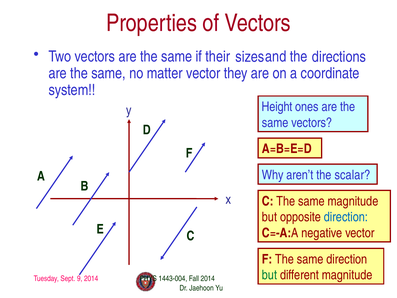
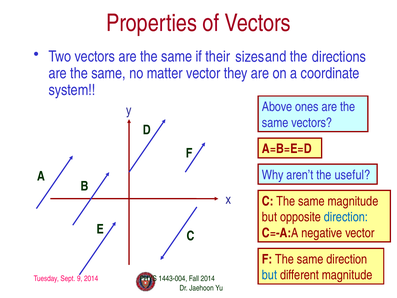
Height: Height -> Above (277, 107)
scalar: scalar -> useful (352, 175)
but colour: green -> blue (269, 275)
